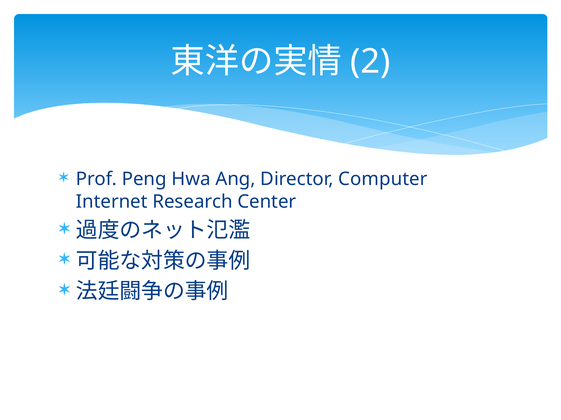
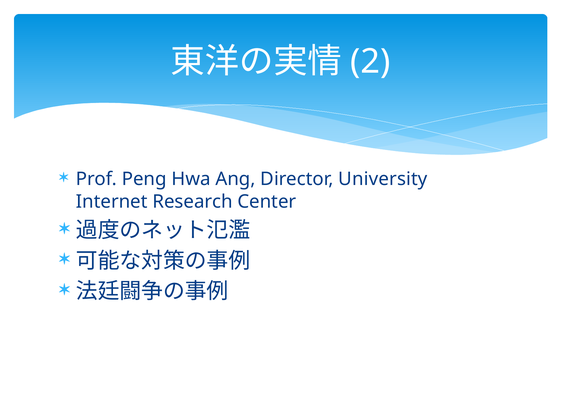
Computer: Computer -> University (383, 179)
